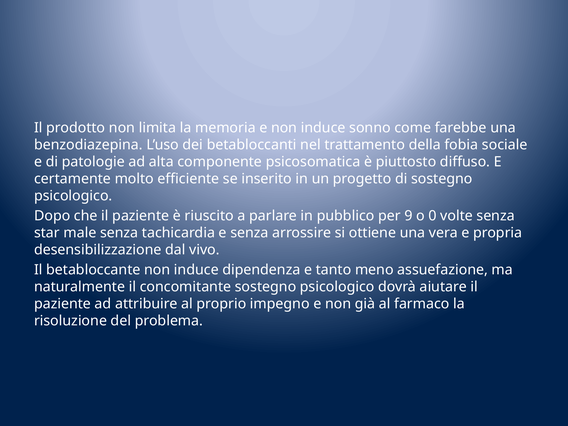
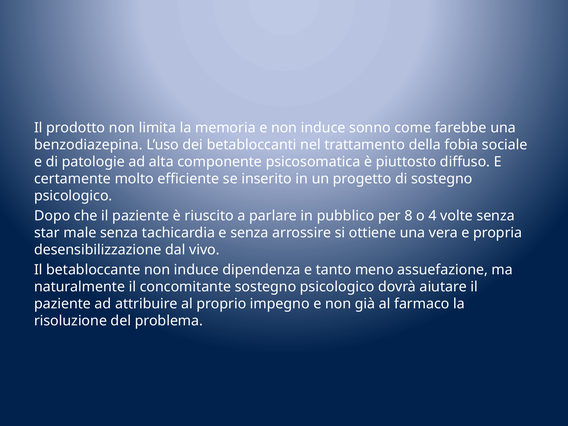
9: 9 -> 8 (408, 216)
0: 0 -> 4 (433, 216)
